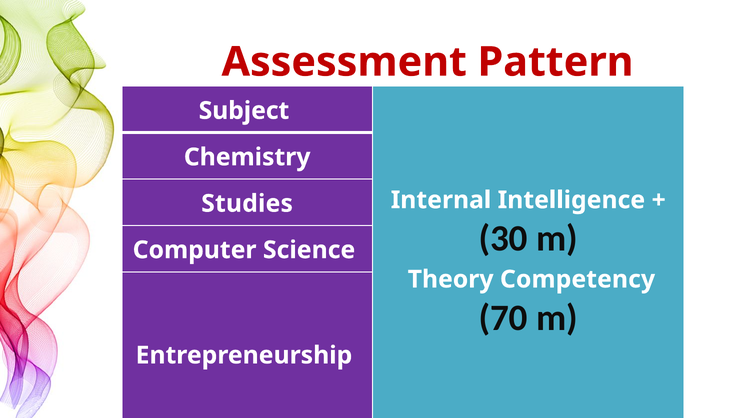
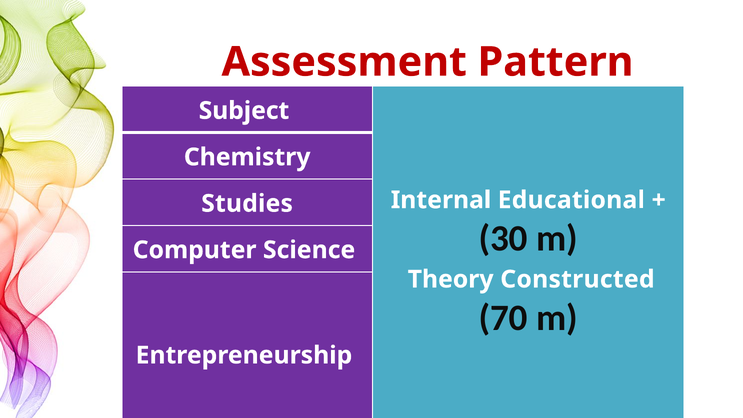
Intelligence: Intelligence -> Educational (571, 200)
Competency: Competency -> Constructed (577, 279)
